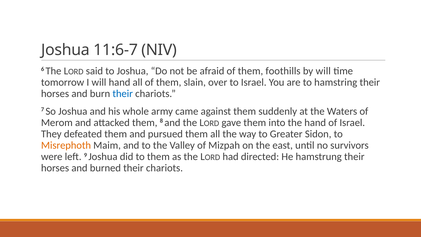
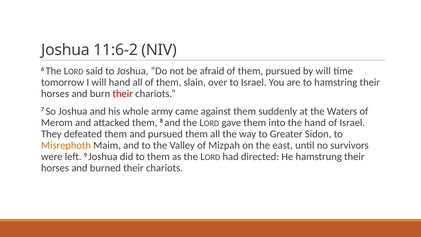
11:6-7: 11:6-7 -> 11:6-2 (116, 50)
them foothills: foothills -> pursued (283, 71)
their colour: blue -> red (123, 94)
